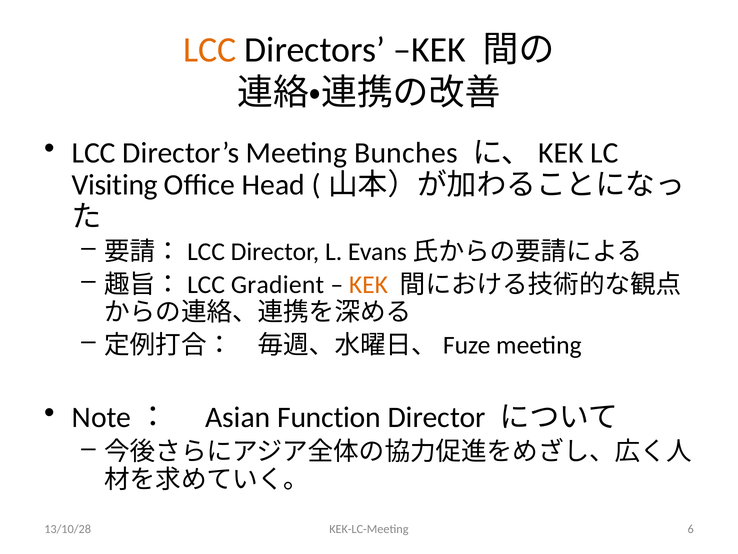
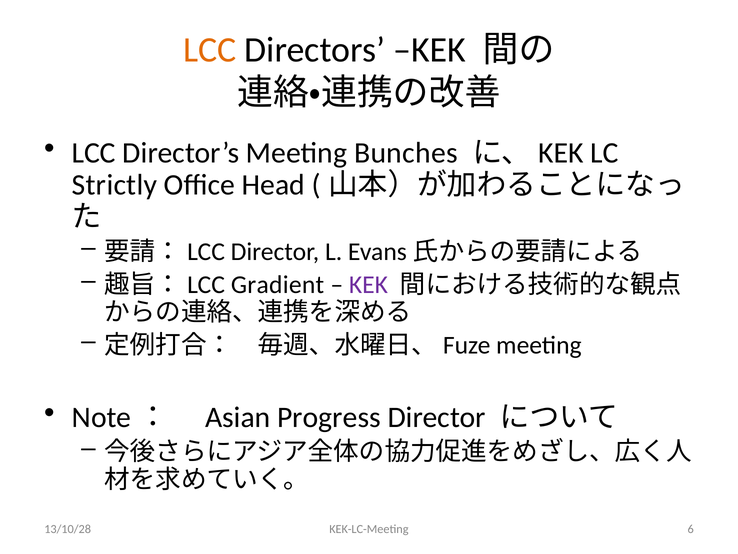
Visiting: Visiting -> Strictly (114, 185)
KEK colour: orange -> purple (368, 284)
Function: Function -> Progress (329, 417)
